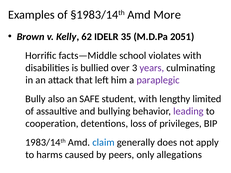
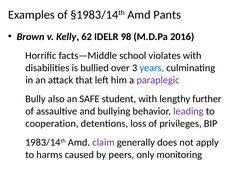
More: More -> Pants (167, 15)
35: 35 -> 98 (126, 37)
2051: 2051 -> 2016 (182, 37)
years colour: purple -> blue (152, 68)
limited: limited -> further (207, 99)
claim colour: blue -> purple (103, 143)
allegations: allegations -> monitoring (179, 155)
